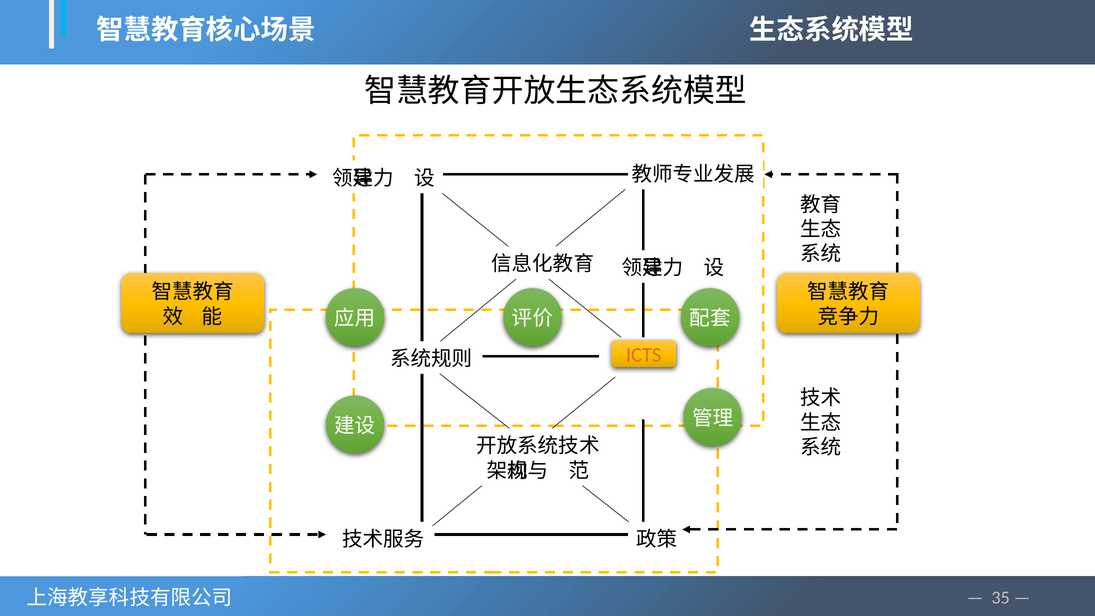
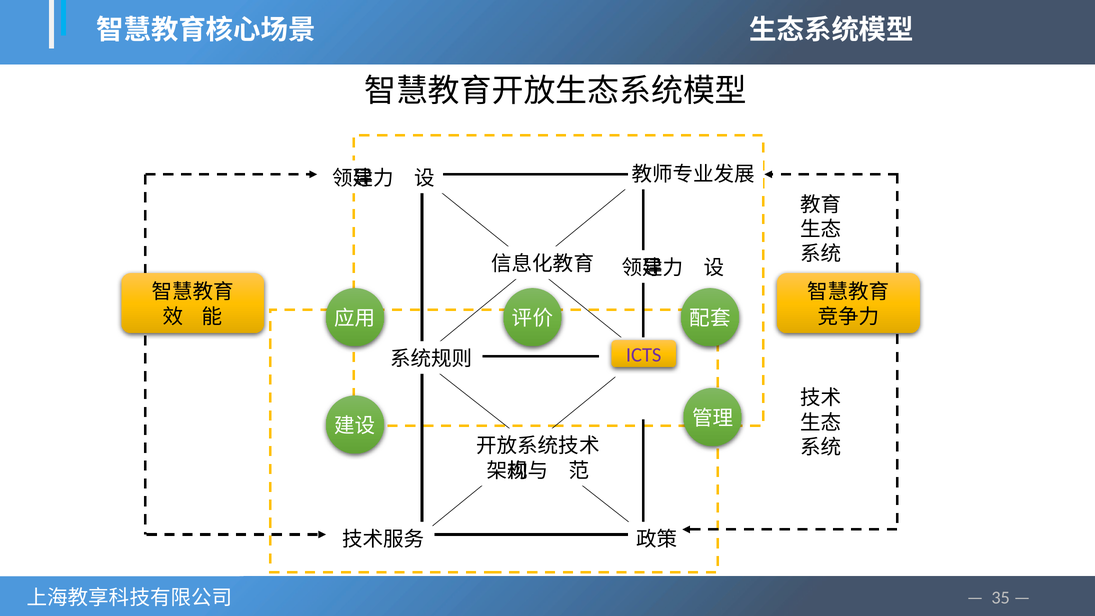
ICTS colour: orange -> purple (644, 355)
